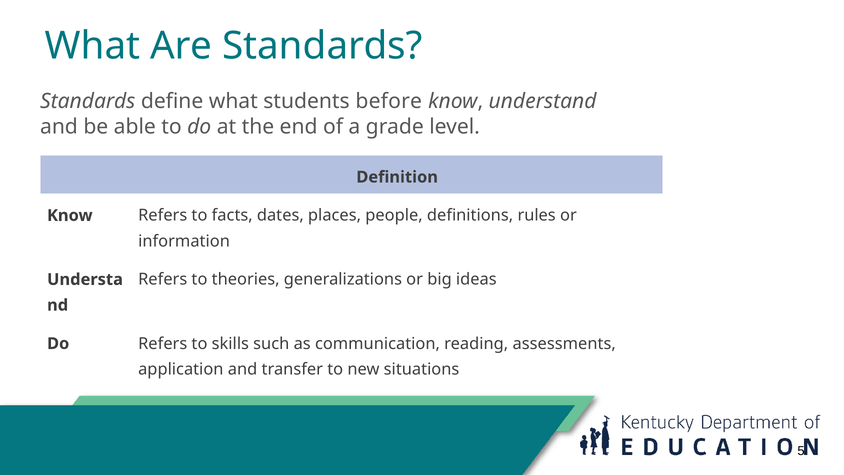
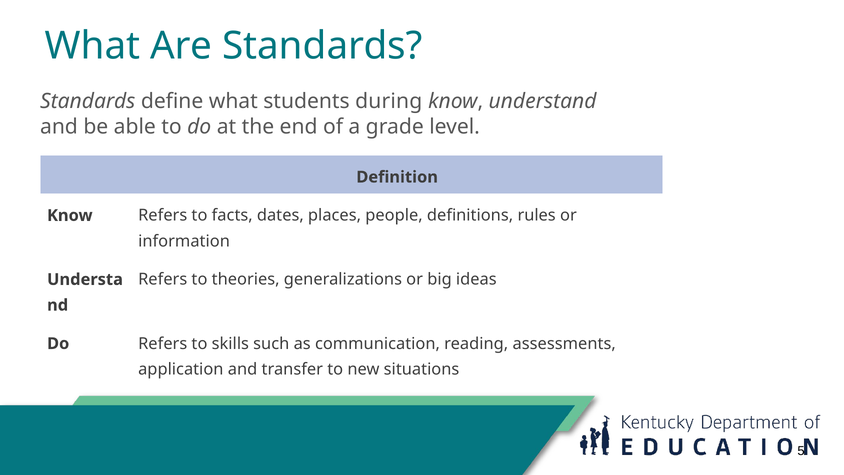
before: before -> during (389, 101)
